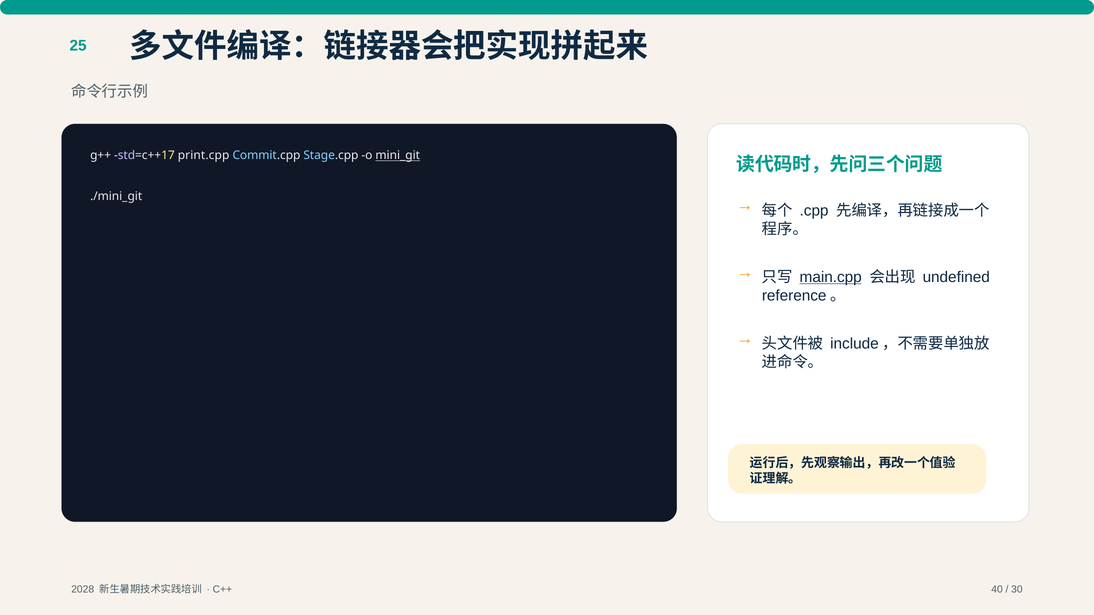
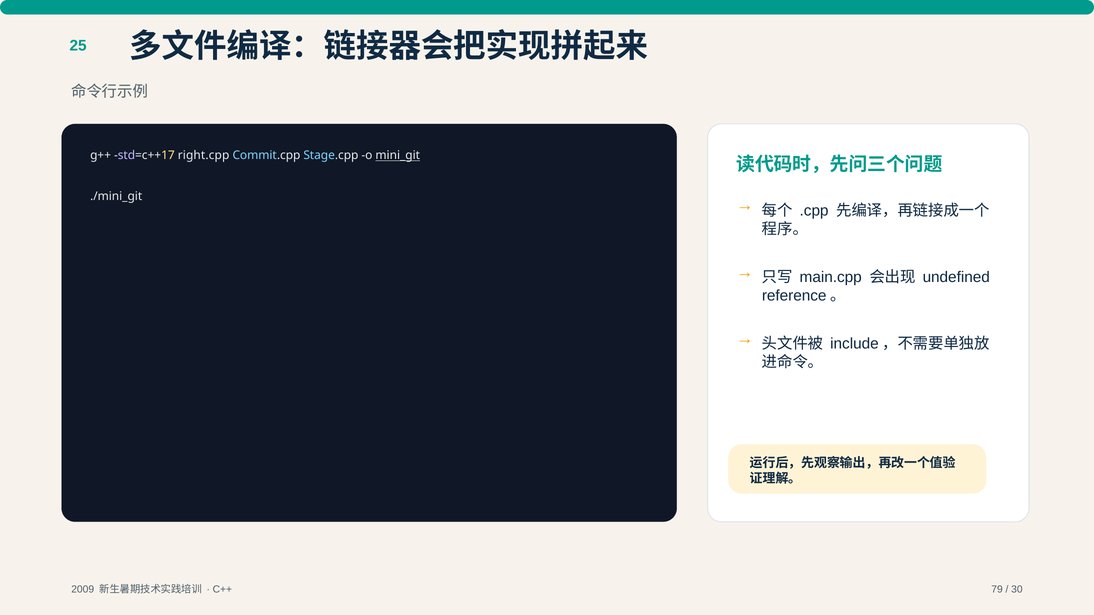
print.cpp: print.cpp -> right.cpp (204, 156)
main.cpp underline: present -> none (831, 277)
2028: 2028 -> 2009 (83, 590)
40: 40 -> 79 (997, 590)
